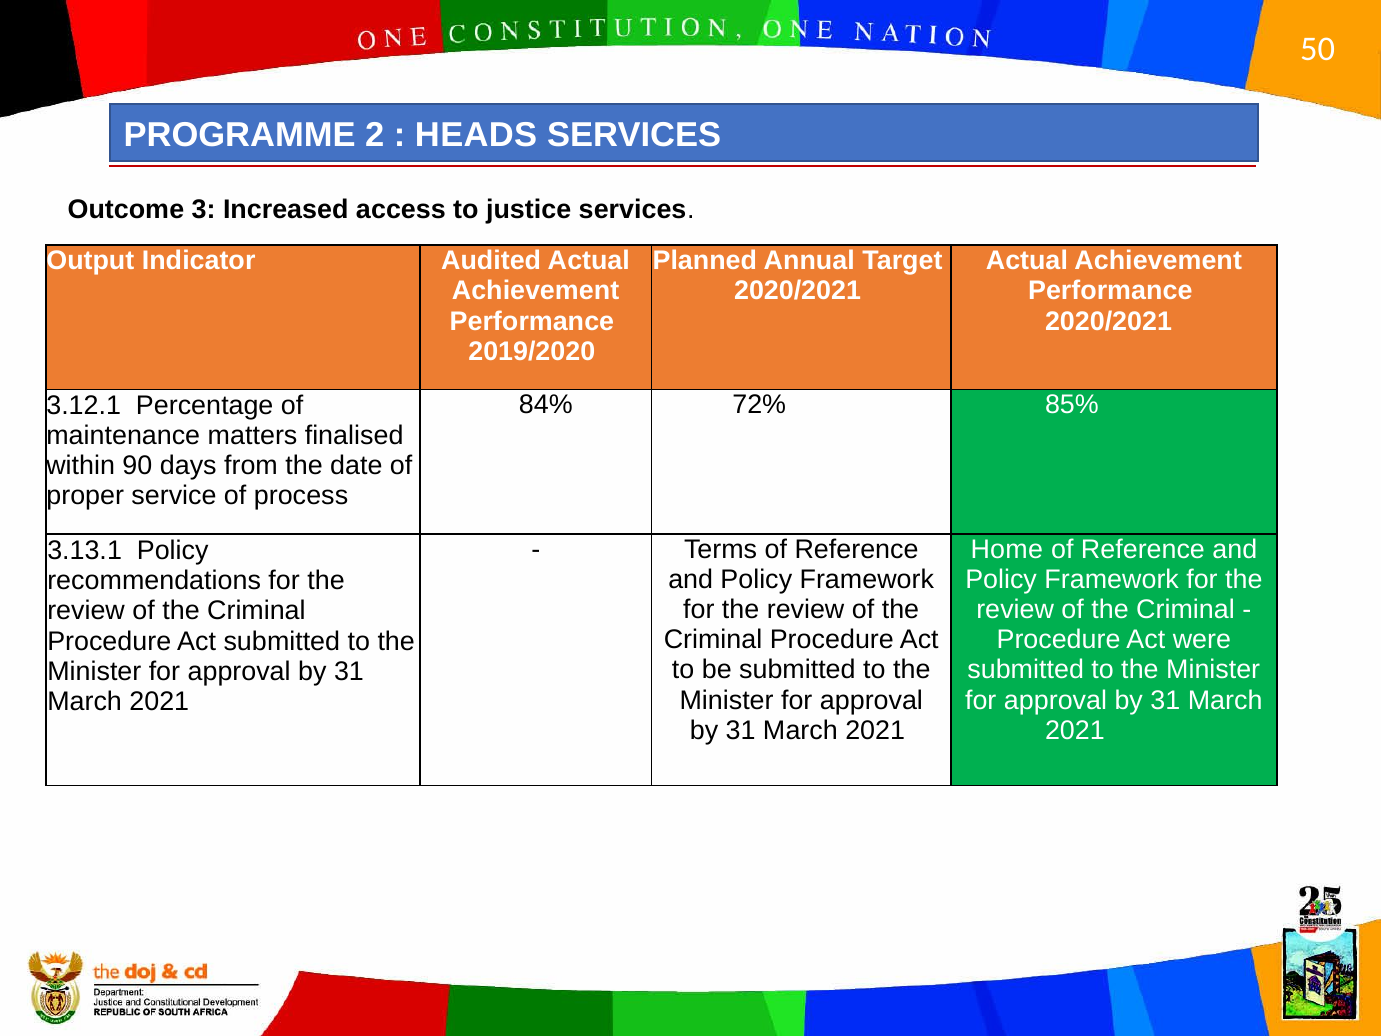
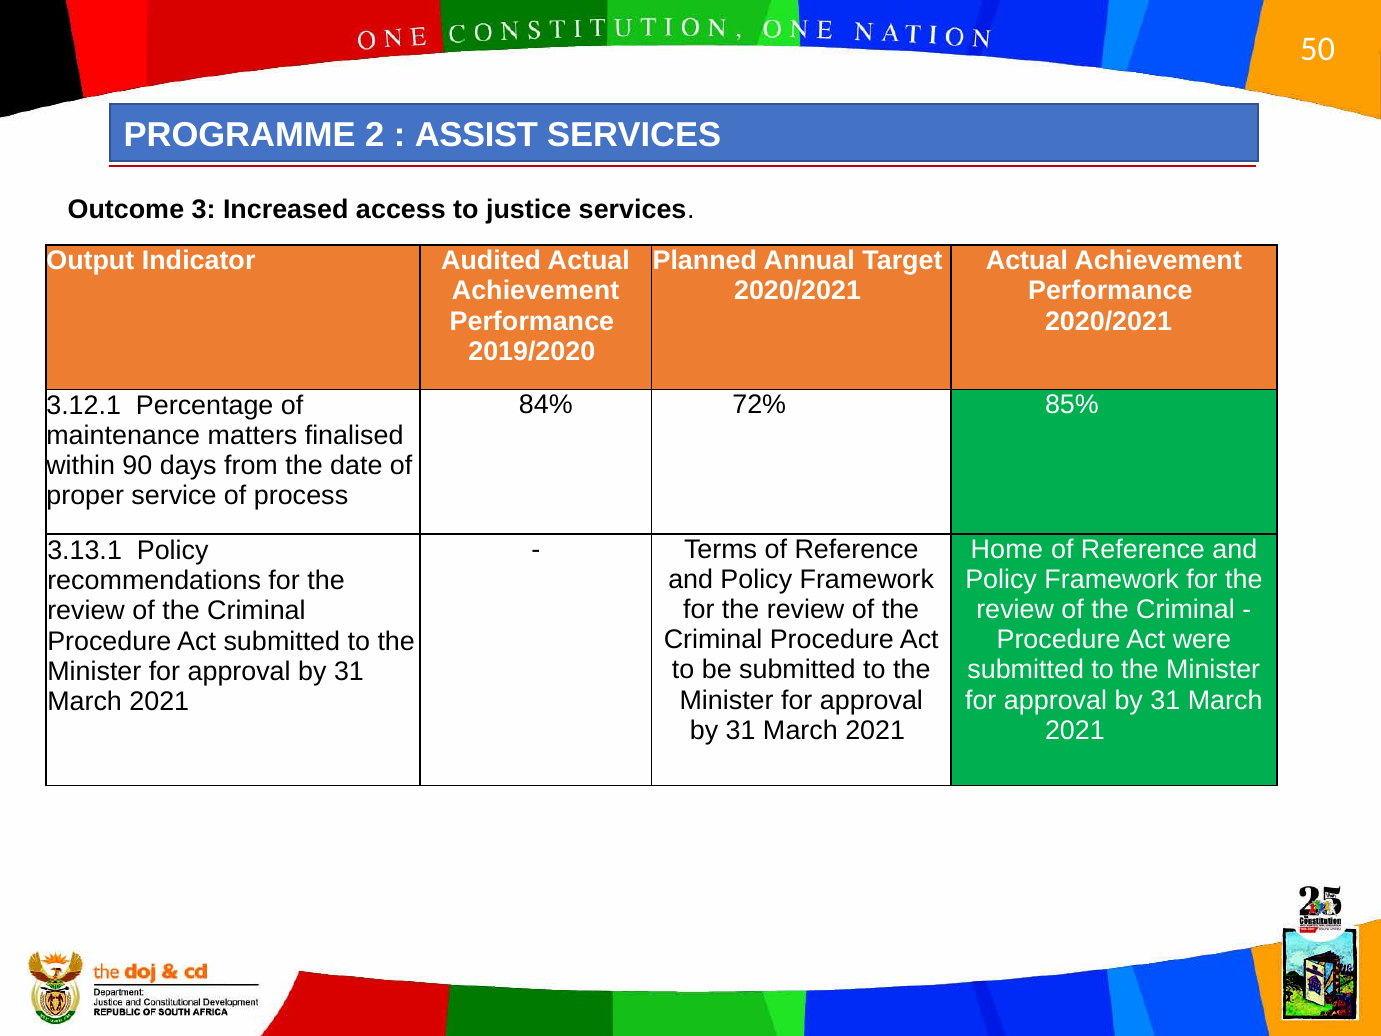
HEADS: HEADS -> ASSIST (476, 135)
